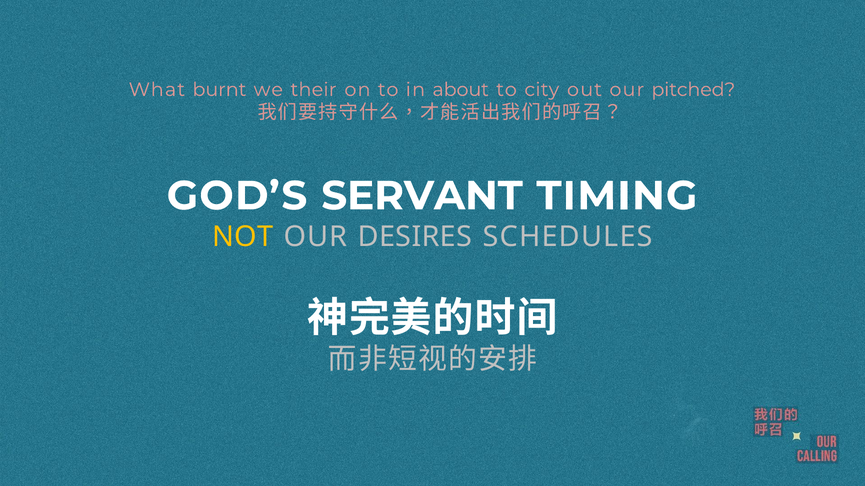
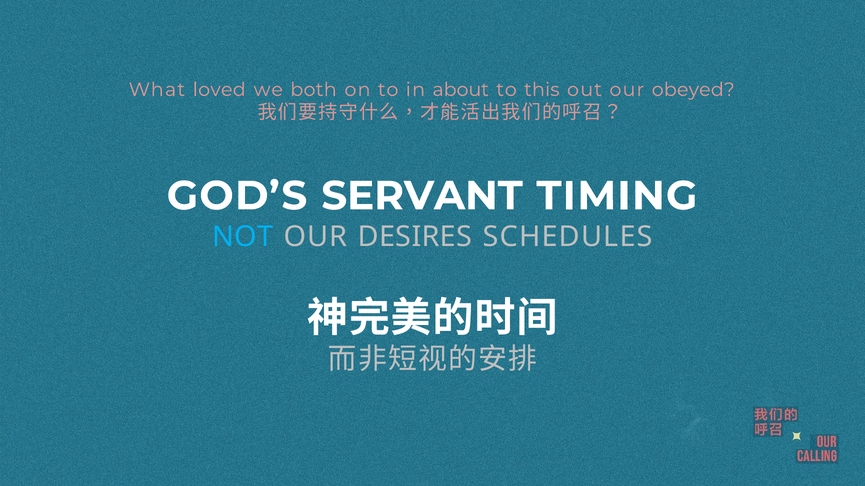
burnt: burnt -> loved (219, 90)
their: their -> both (313, 90)
city: city -> this (542, 90)
pitched: pitched -> obeyed (693, 90)
NOT colour: yellow -> light blue (243, 237)
